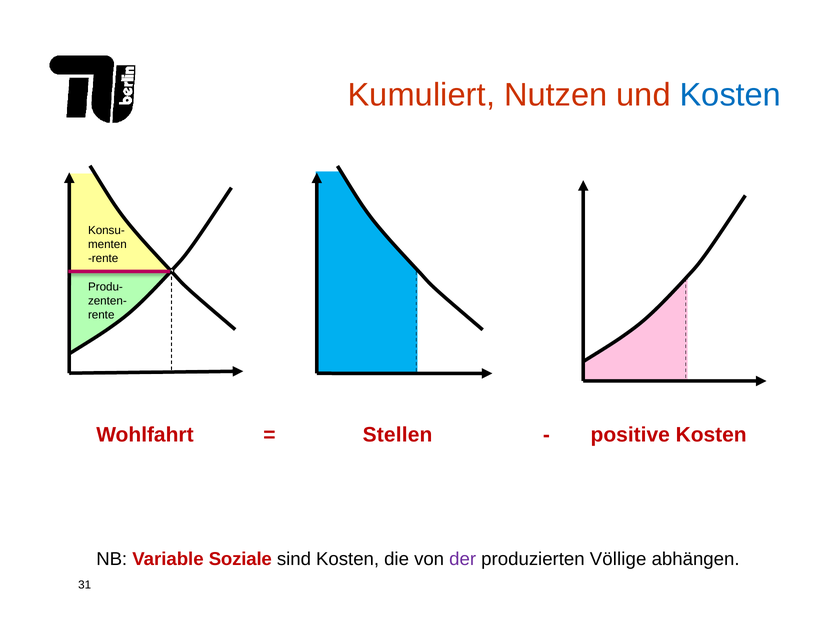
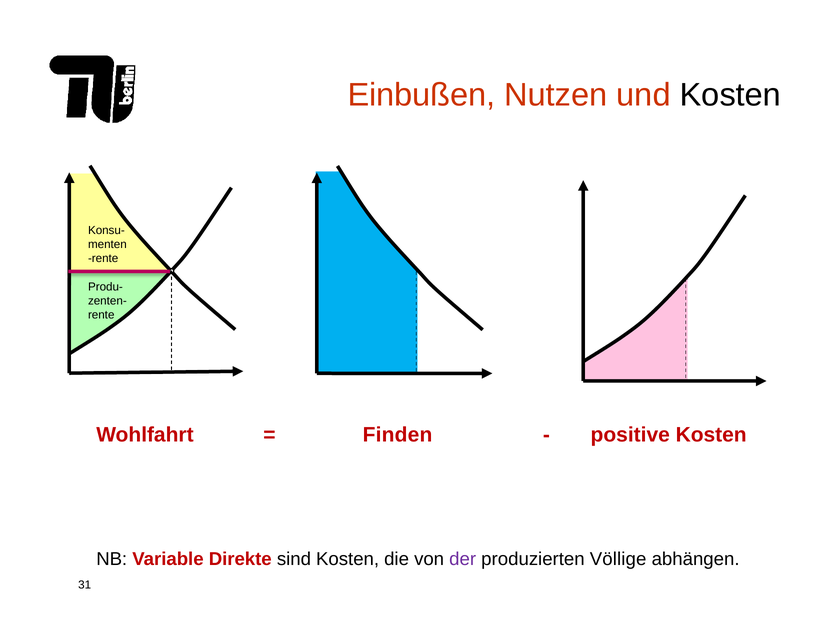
Kumuliert: Kumuliert -> Einbußen (421, 95)
Kosten colour: blue -> black (730, 95)
Stellen: Stellen -> Finden (397, 435)
Soziale: Soziale -> Direkte (240, 559)
